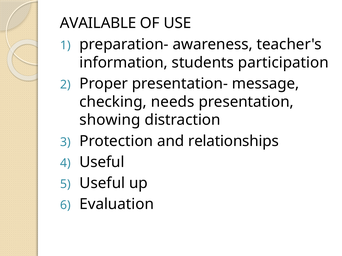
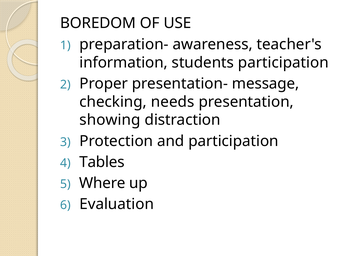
AVAILABLE: AVAILABLE -> BOREDOM (98, 23)
and relationships: relationships -> participation (233, 141)
Useful: Useful -> Tables (102, 162)
Useful: Useful -> Where (102, 184)
